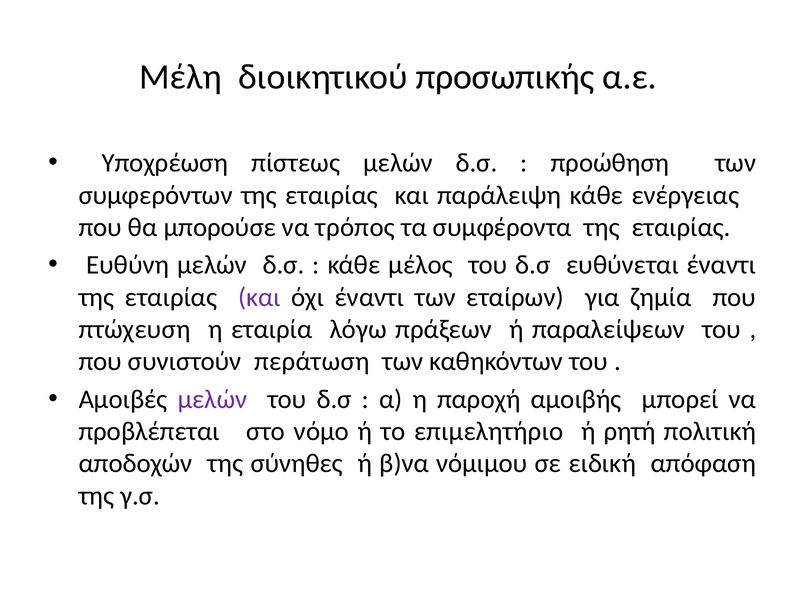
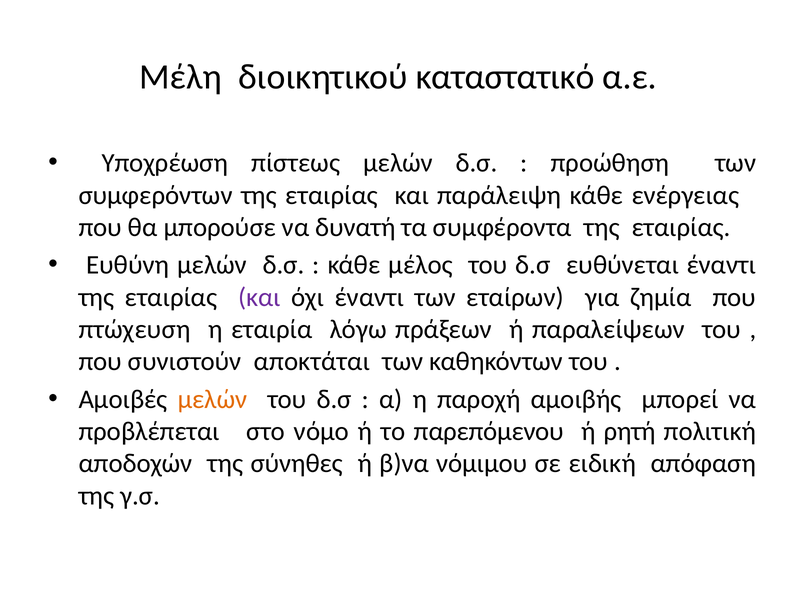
προσωπικής: προσωπικής -> καταστατικό (505, 77)
τρόπος: τρόπος -> δυνατή (355, 227)
περάτωση: περάτωση -> αποκτάται (312, 361)
μελών colour: purple -> orange (213, 399)
επιμελητήριο: επιμελητήριο -> παρεπόμενου (489, 431)
